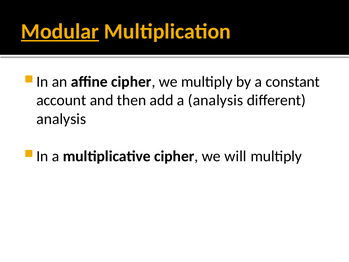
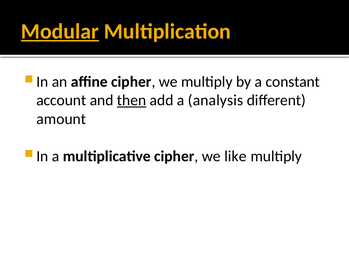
then underline: none -> present (132, 100)
analysis: analysis -> amount (61, 119)
will: will -> like (235, 156)
